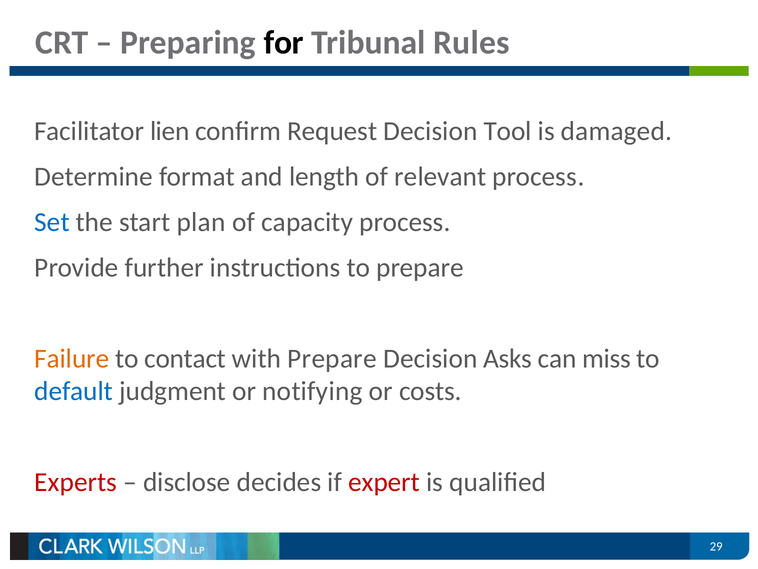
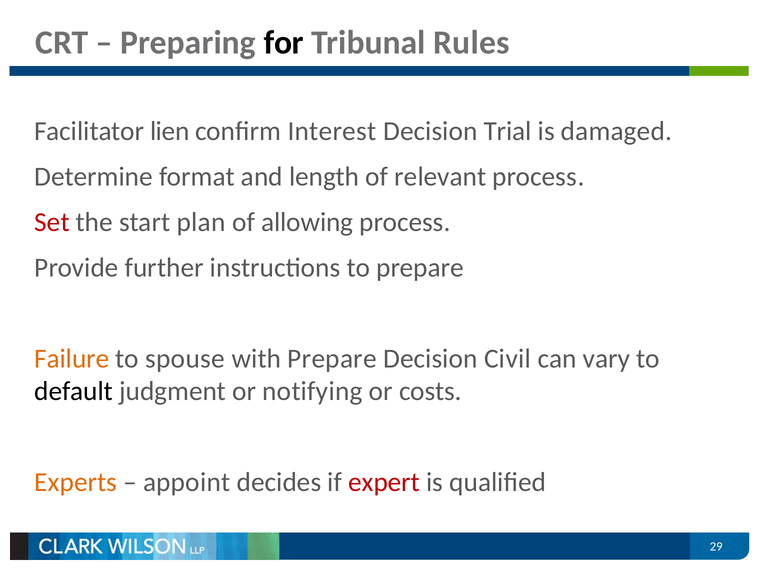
Request: Request -> Interest (332, 131)
Tool: Tool -> Trial (508, 131)
Set colour: blue -> red (52, 222)
capacity: capacity -> allowing (307, 222)
contact: contact -> spouse (185, 358)
Asks: Asks -> Civil (508, 358)
miss: miss -> vary (607, 358)
default colour: blue -> black (74, 391)
Experts colour: red -> orange (76, 482)
disclose: disclose -> appoint (187, 482)
